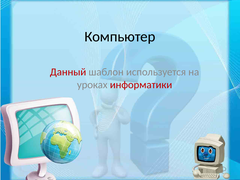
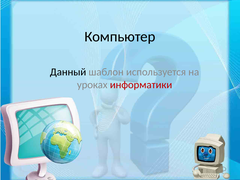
Данный colour: red -> black (68, 72)
